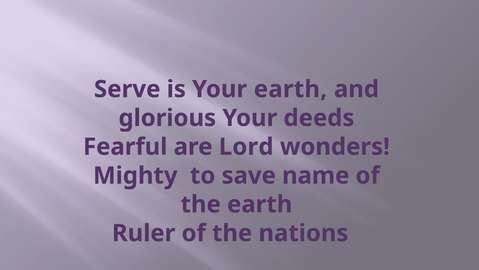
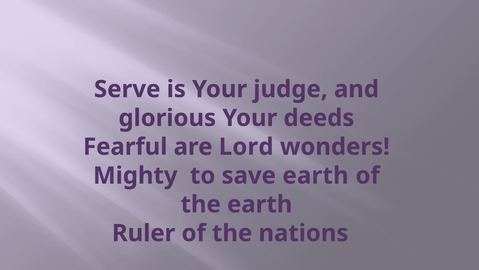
Your earth: earth -> judge (291, 89)
save name: name -> earth (316, 175)
